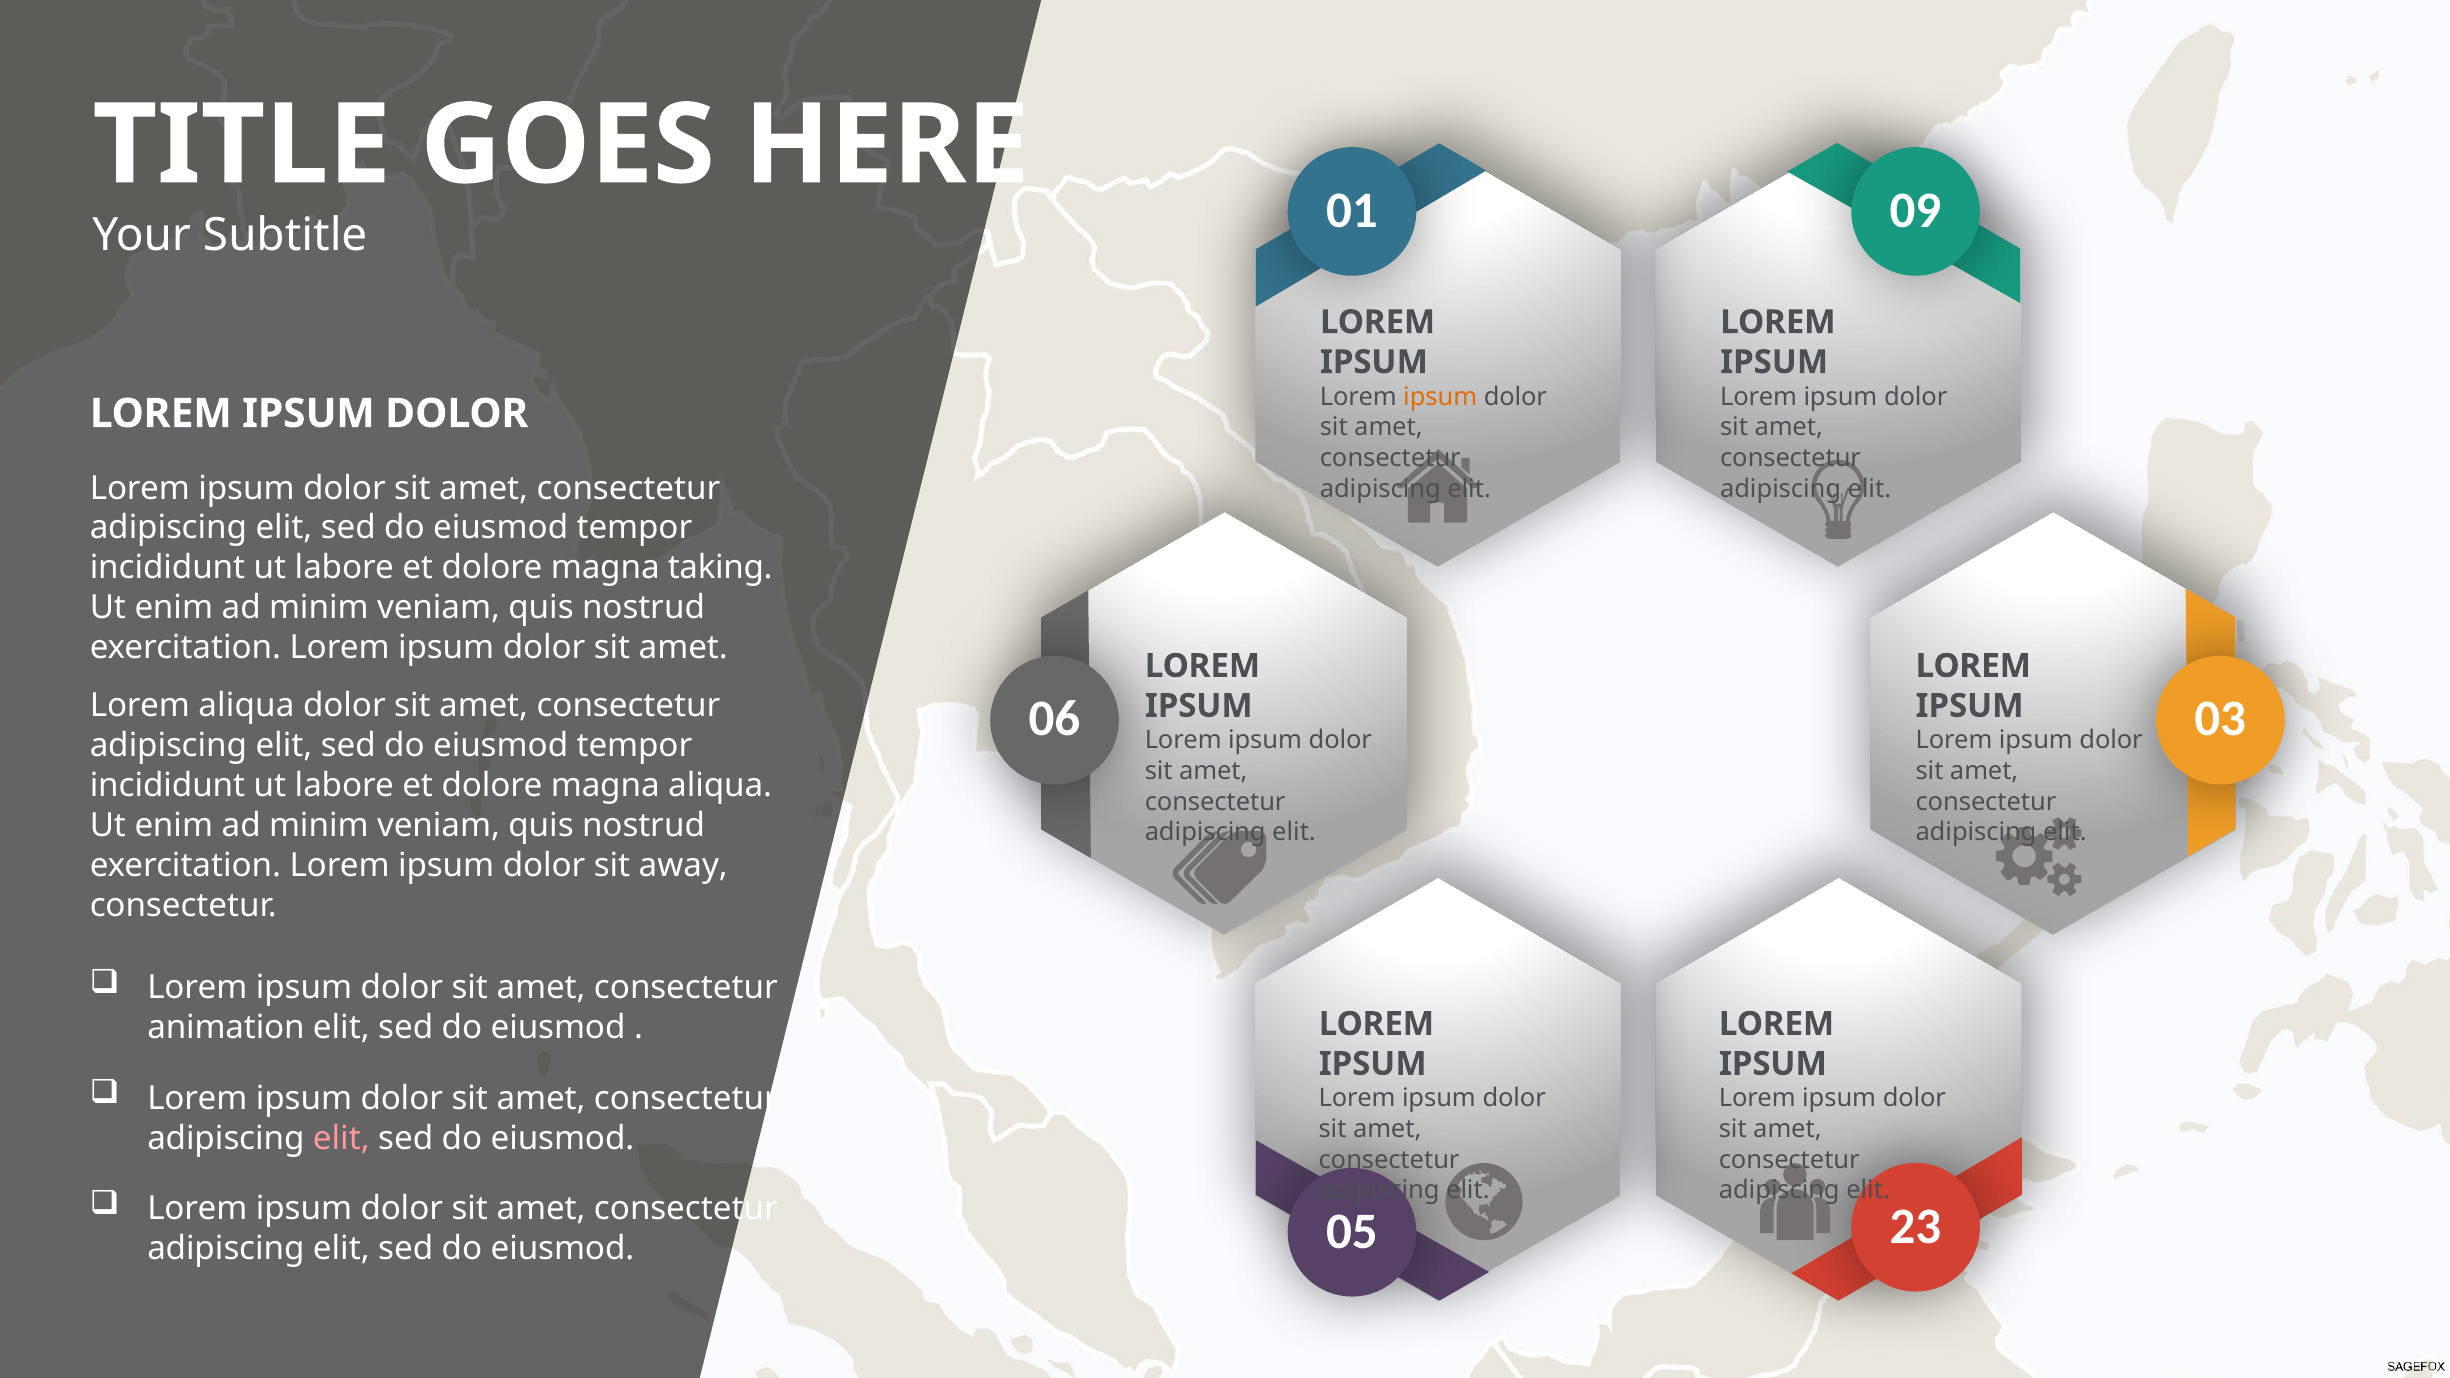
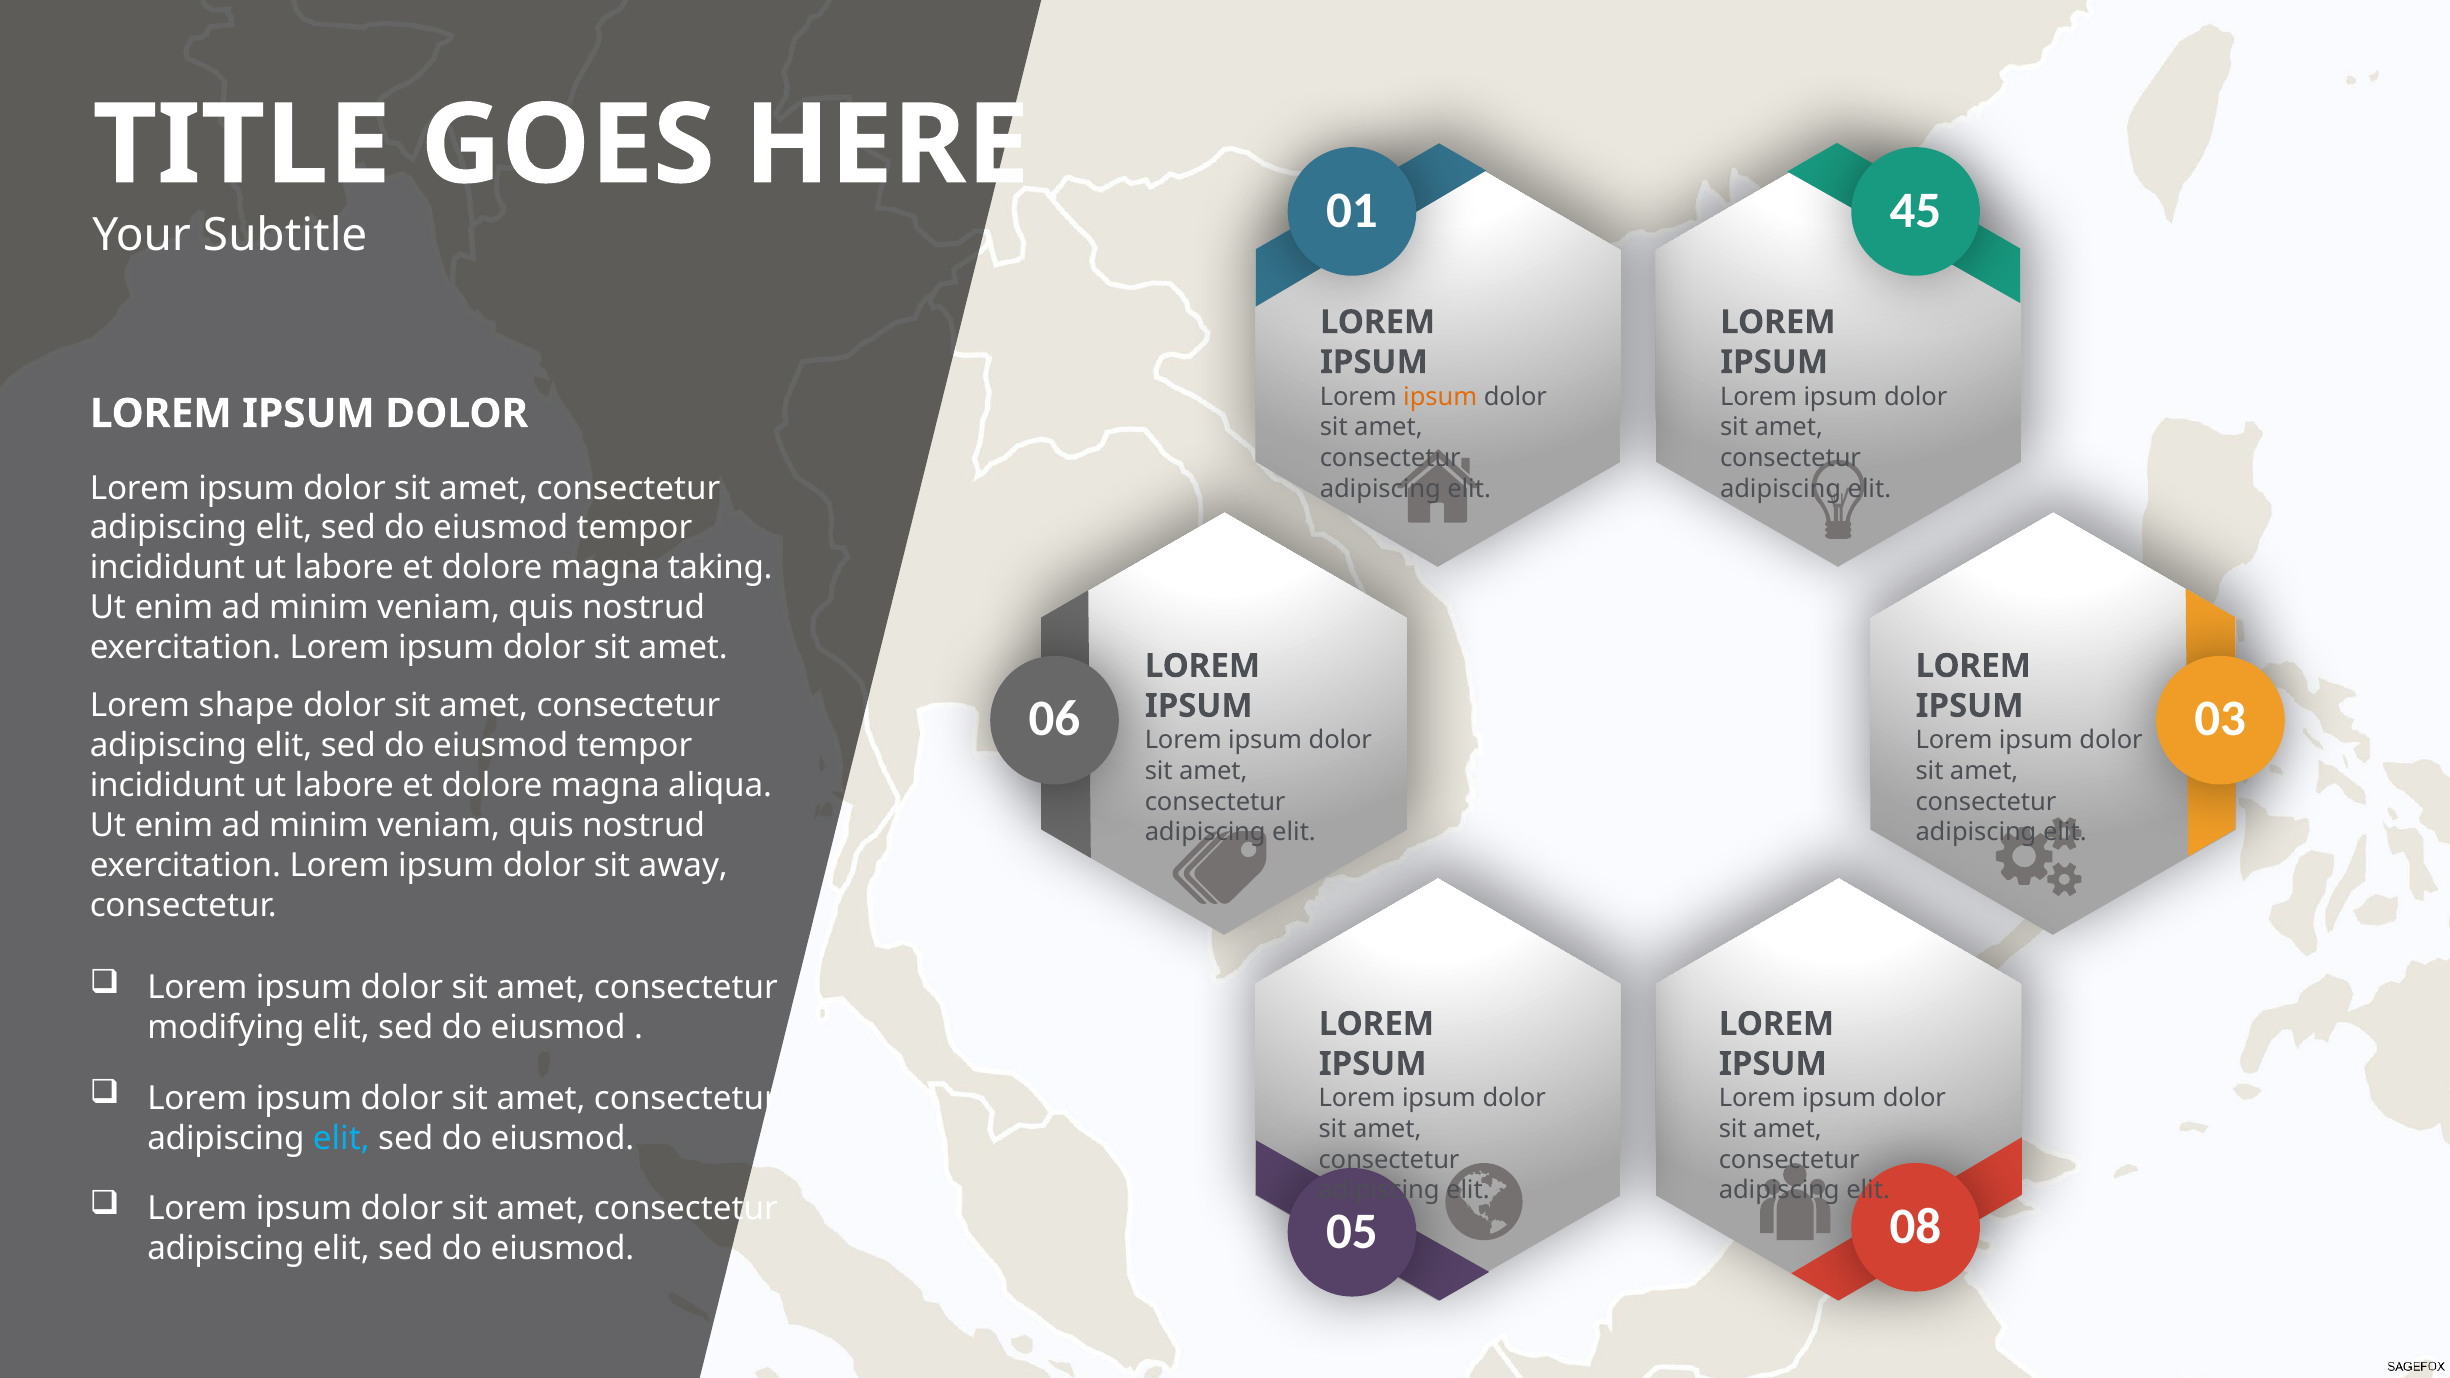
09: 09 -> 45 (1915, 210)
Lorem aliqua: aliqua -> shape (246, 706)
animation: animation -> modifying (226, 1028)
elit colour: pink -> light blue (341, 1138)
23: 23 -> 08 (1915, 1226)
